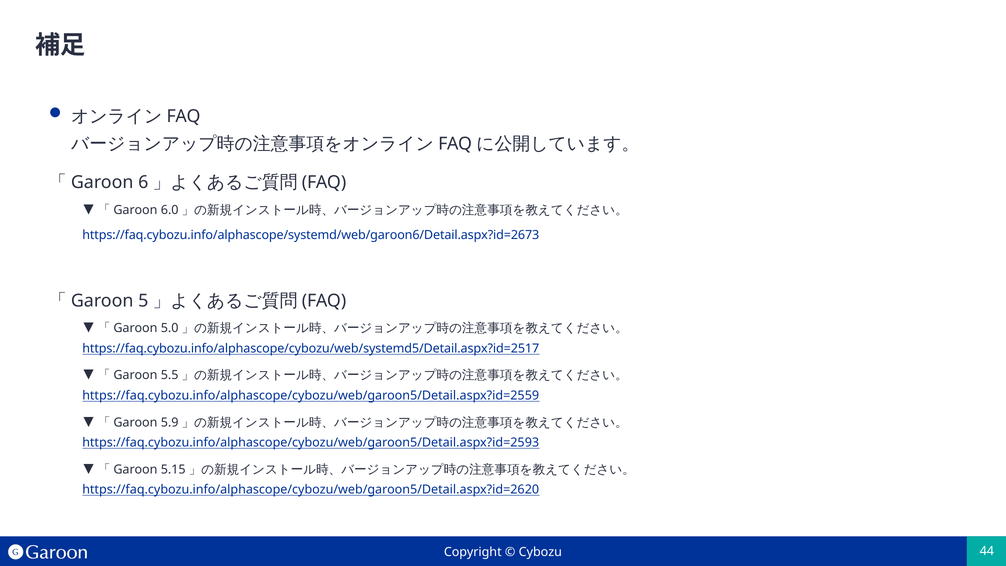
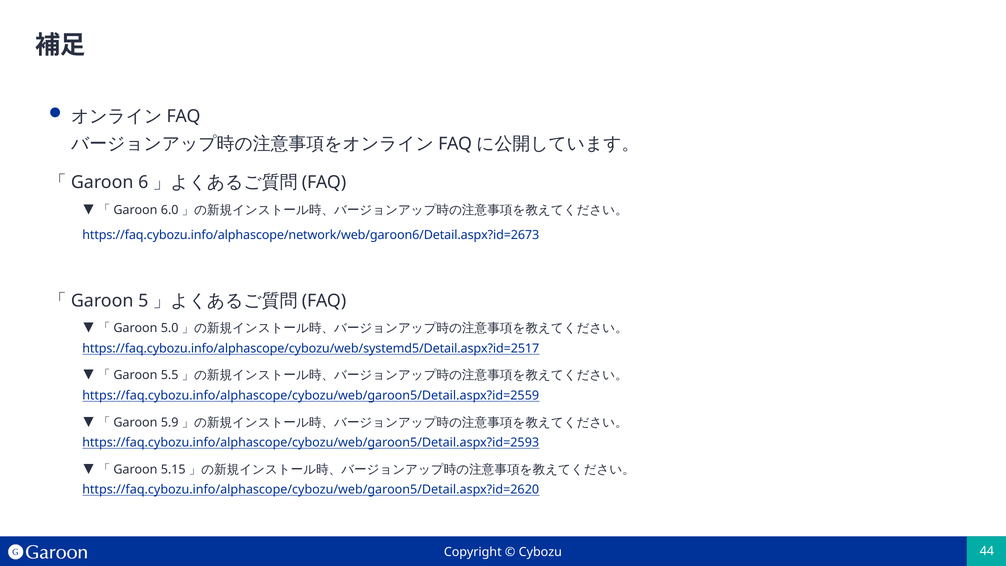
https://faq.cybozu.info/alphascope/systemd/web/garoon6/Detail.aspx?id=2673: https://faq.cybozu.info/alphascope/systemd/web/garoon6/Detail.aspx?id=2673 -> https://faq.cybozu.info/alphascope/network/web/garoon6/Detail.aspx?id=2673 (311, 235)
